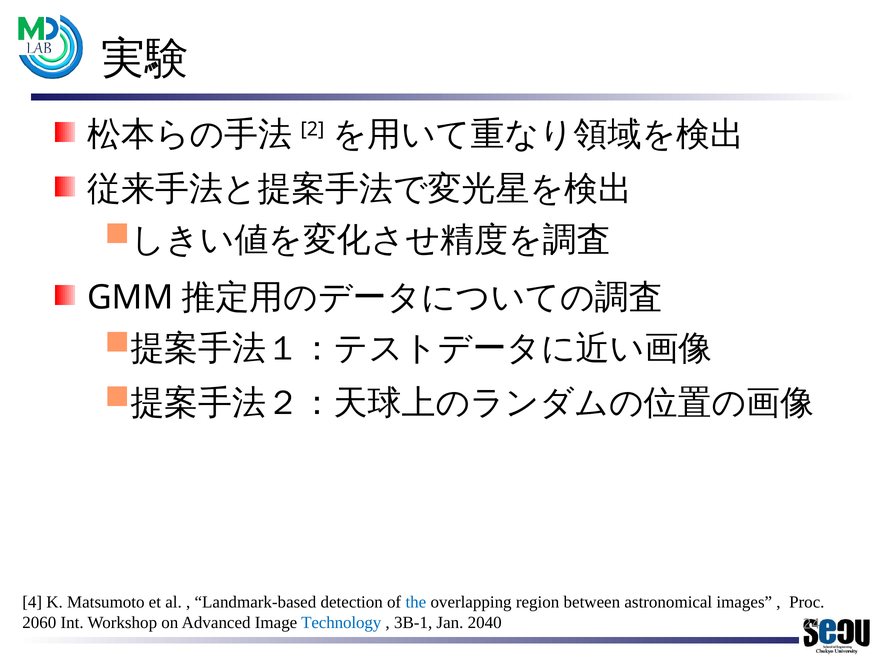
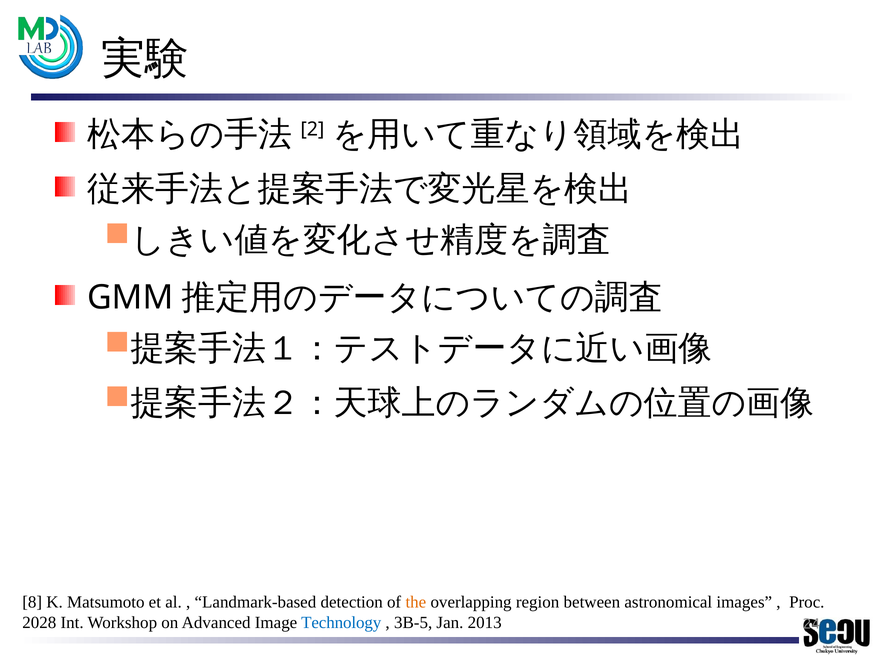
4: 4 -> 8 (32, 602)
the colour: blue -> orange (416, 602)
2060: 2060 -> 2028 (39, 622)
3B-1: 3B-1 -> 3B-5 (413, 622)
2040: 2040 -> 2013 (485, 622)
